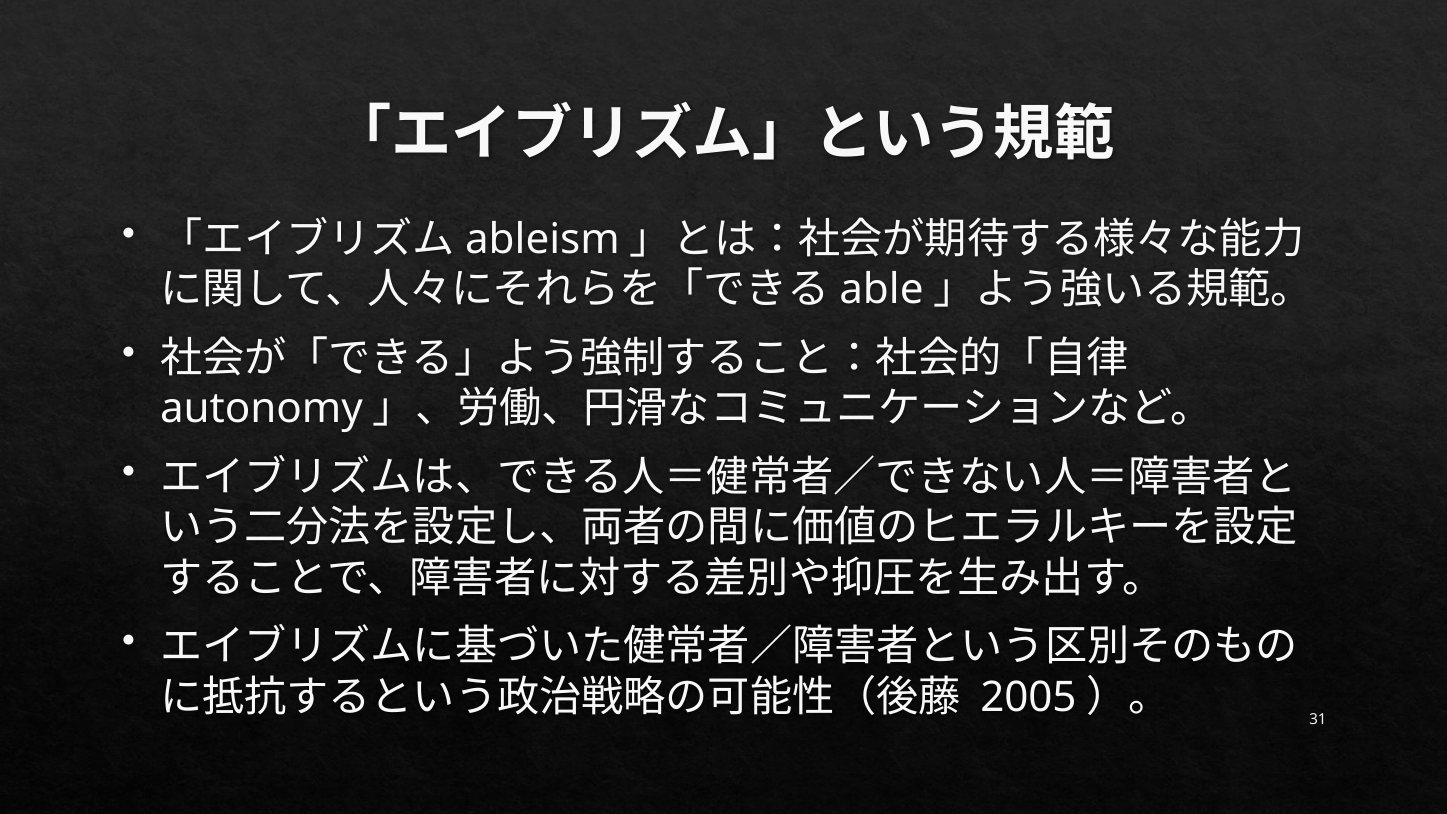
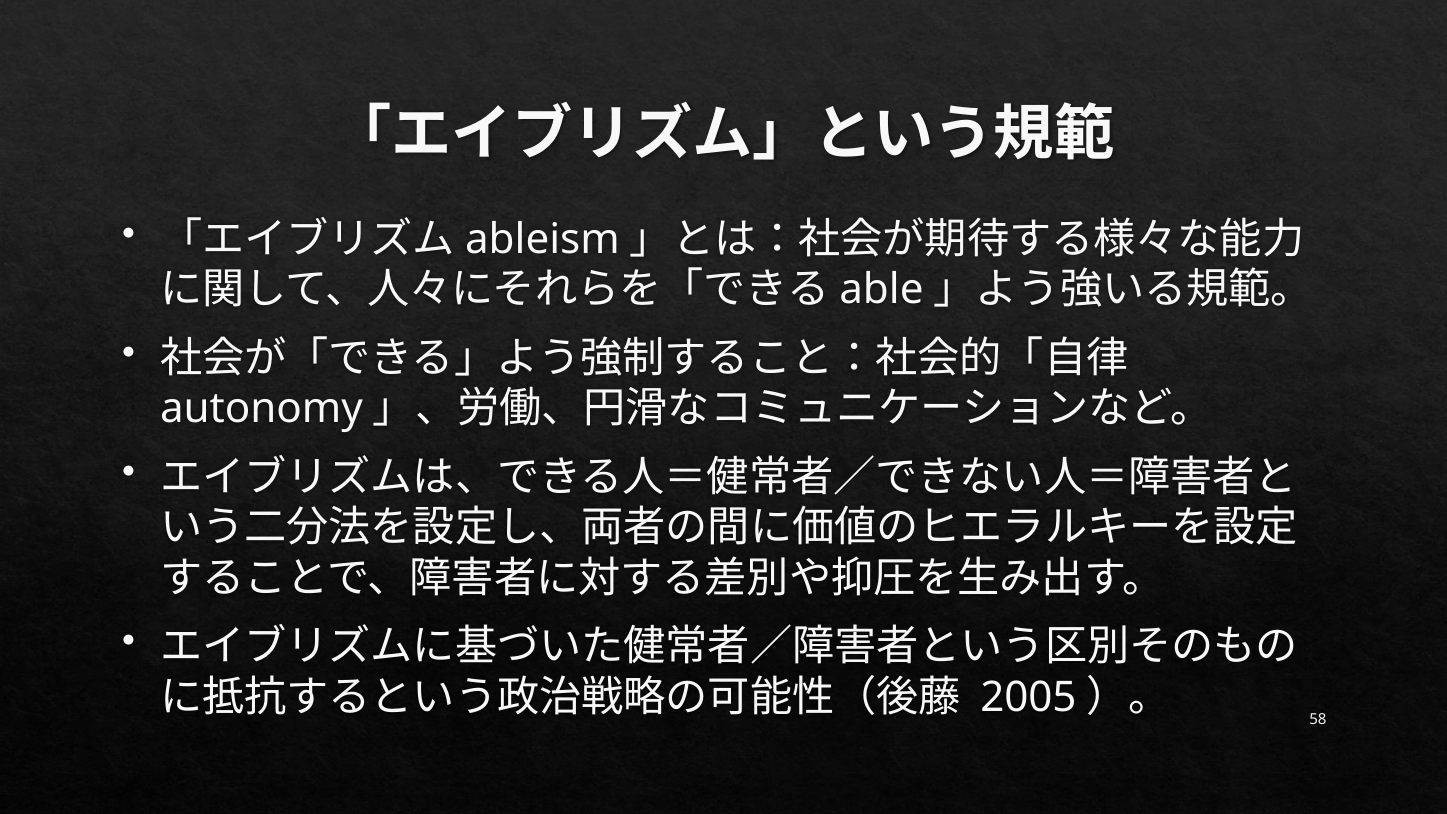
31: 31 -> 58 (1318, 720)
